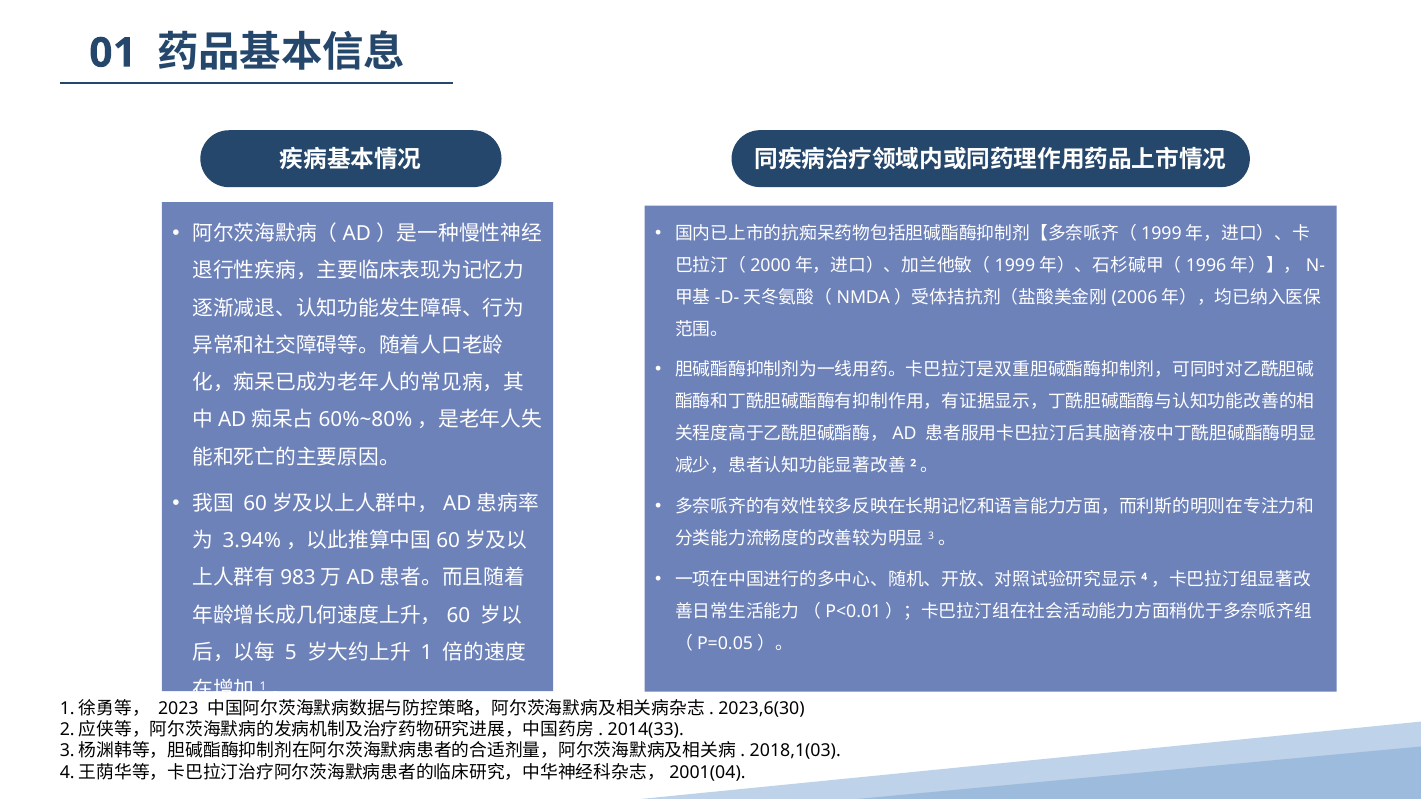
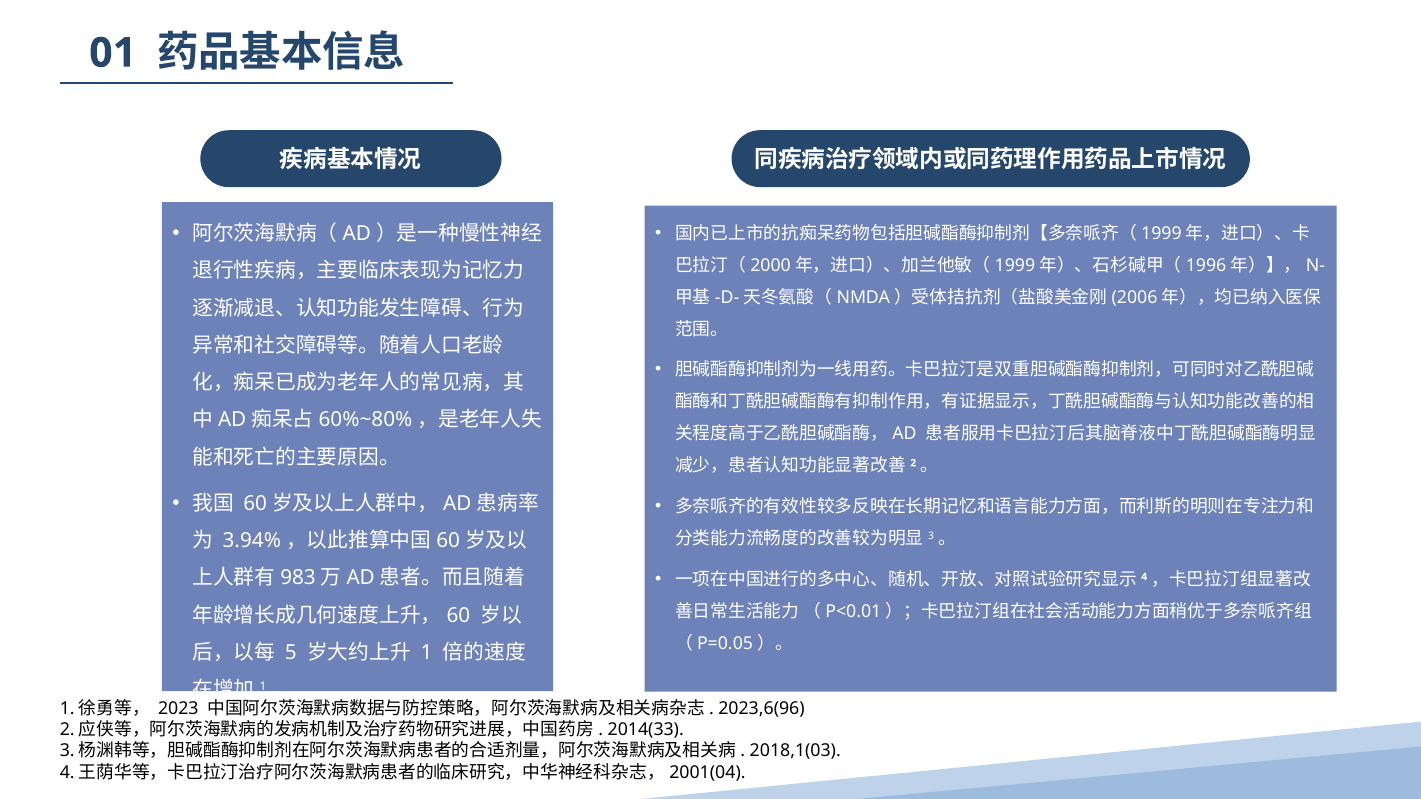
2023,6(30: 2023,6(30 -> 2023,6(96 (761, 709)
